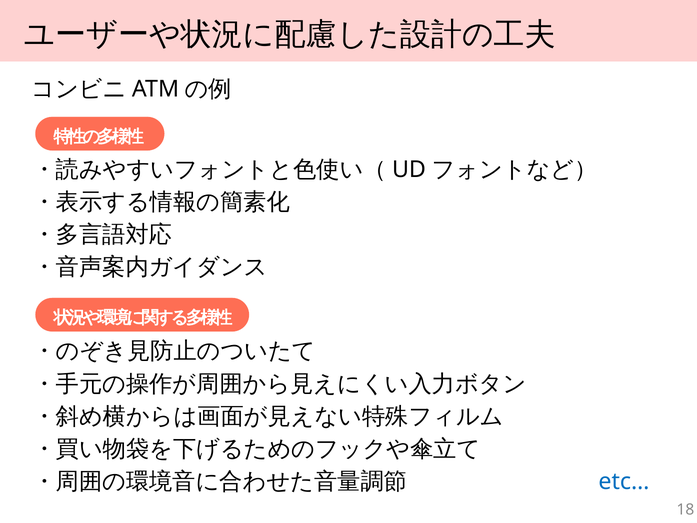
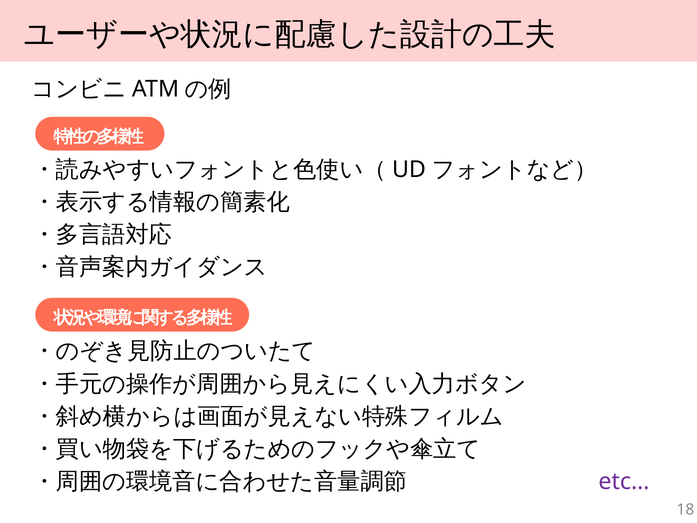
etc… colour: blue -> purple (624, 481)
